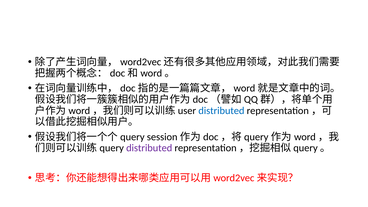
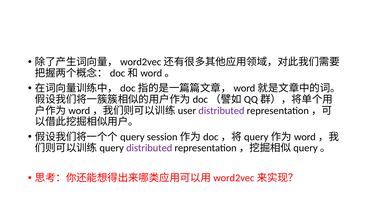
distributed colour: blue -> purple (221, 111)
